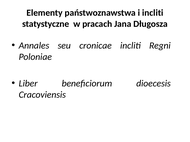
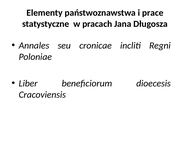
i incliti: incliti -> prace (153, 13)
